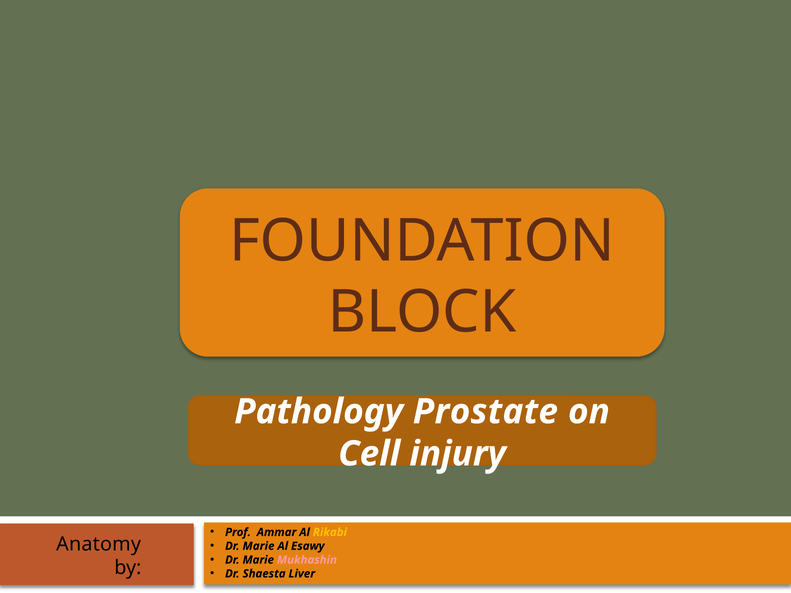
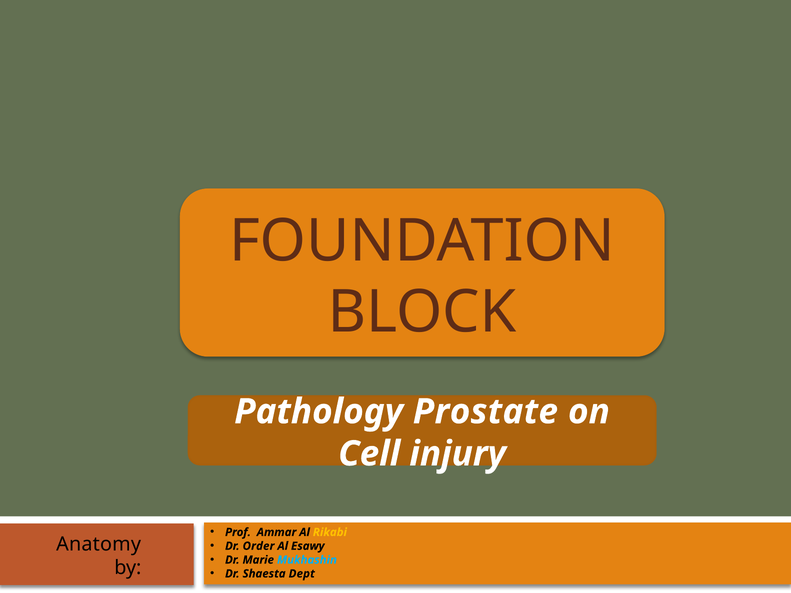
Marie: Marie -> Order (259, 546)
Mukhashin colour: pink -> light blue (307, 560)
Liver: Liver -> Dept (302, 574)
